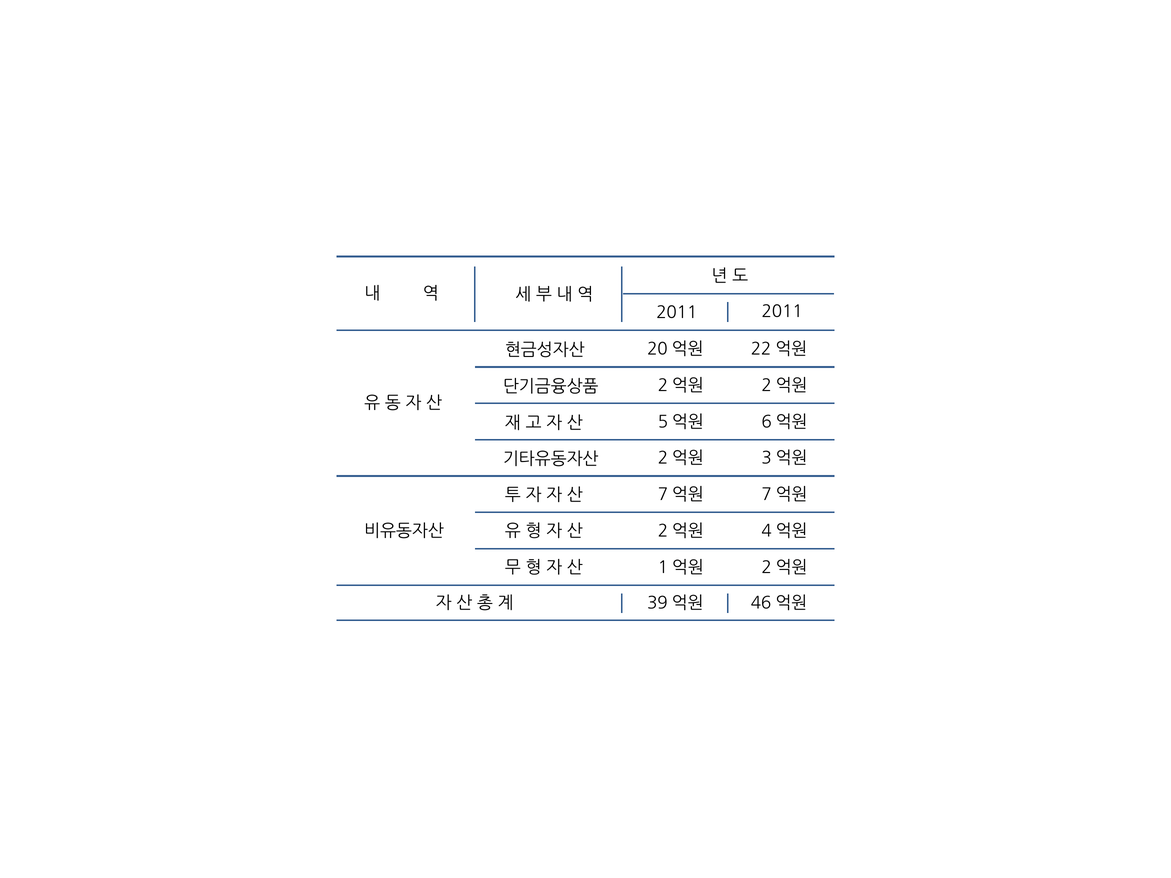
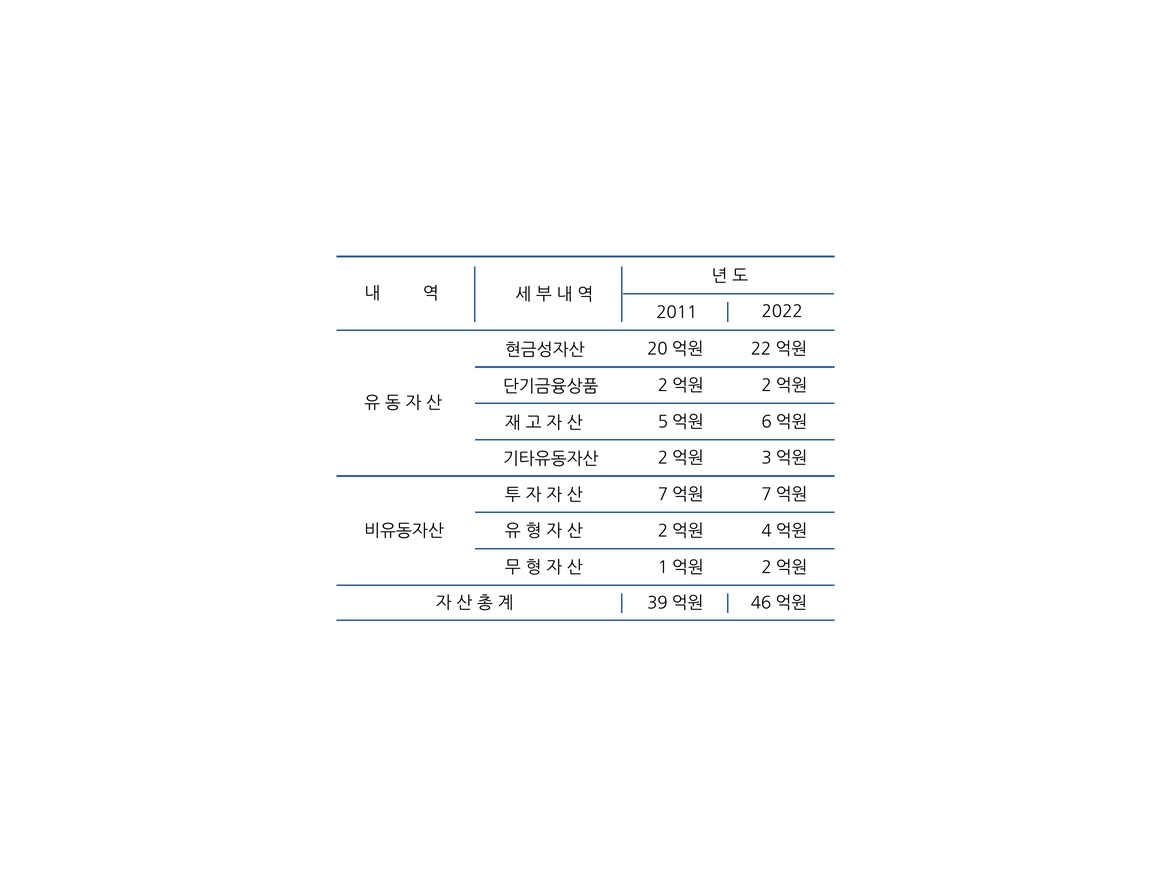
2011 2011: 2011 -> 2022 (782, 312)
